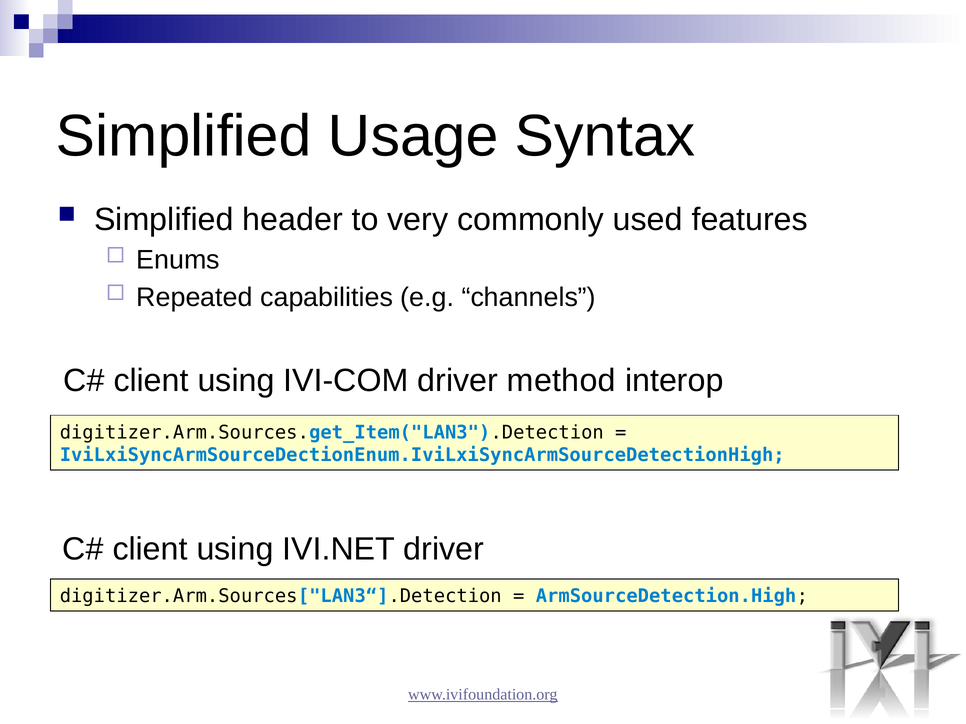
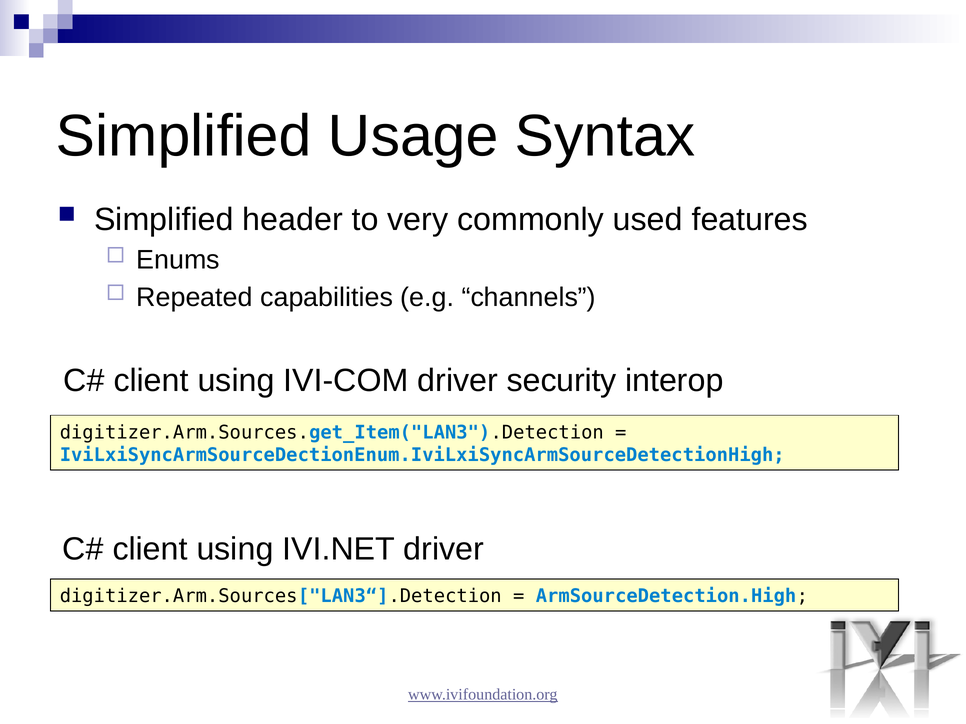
method: method -> security (562, 381)
